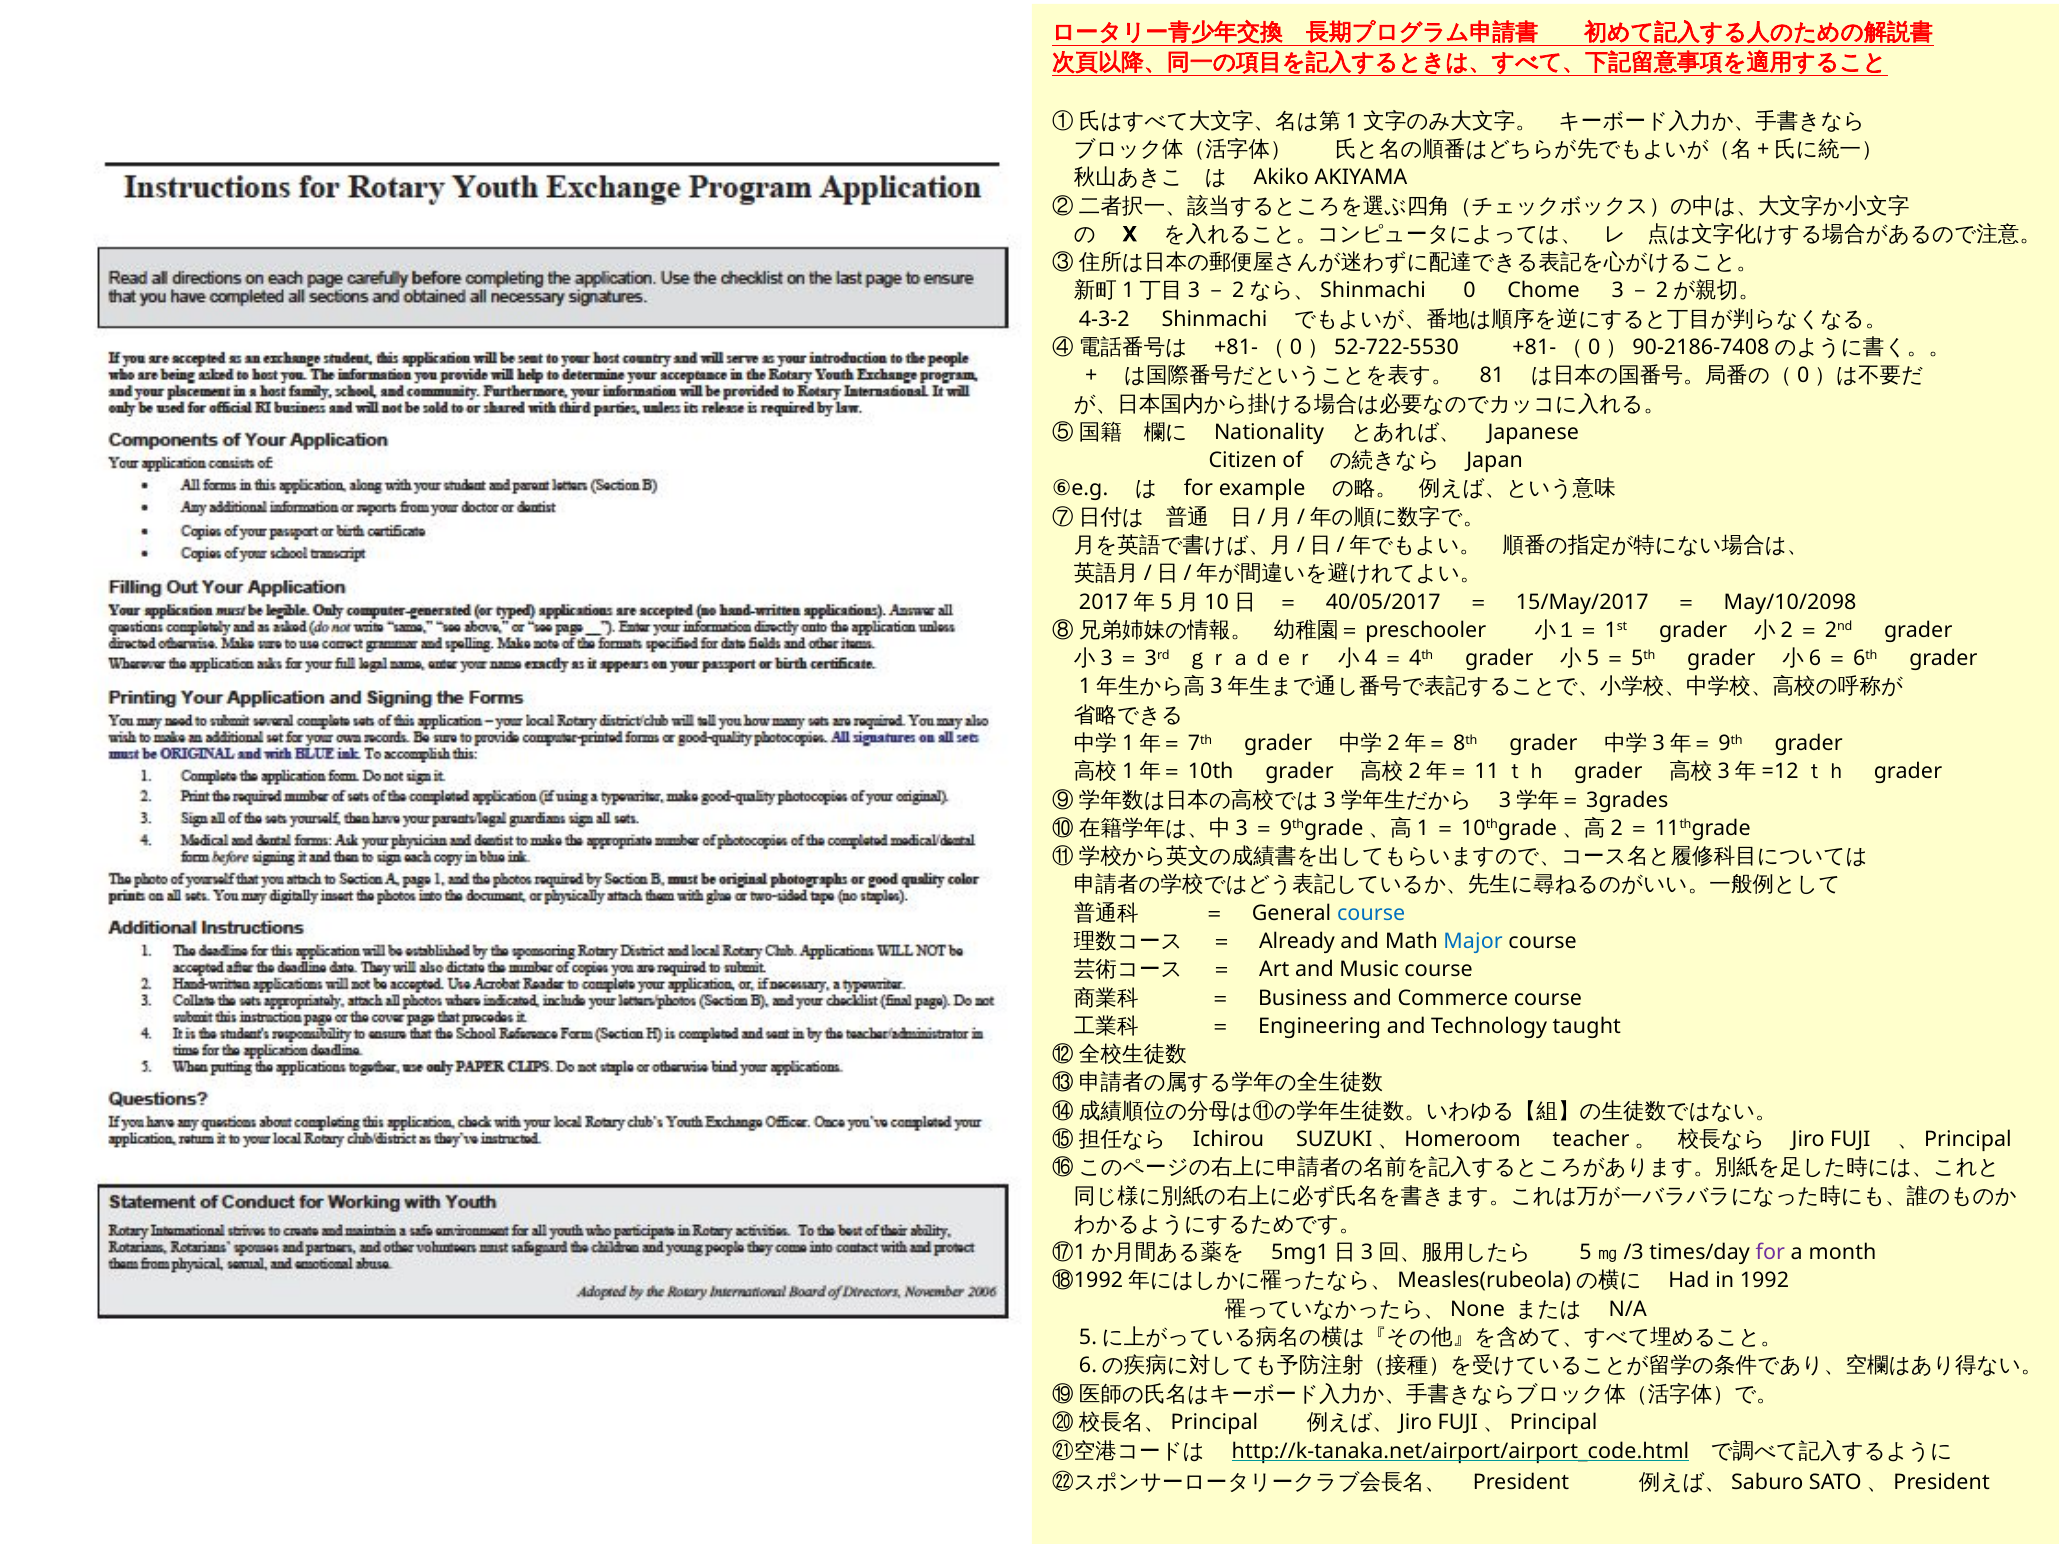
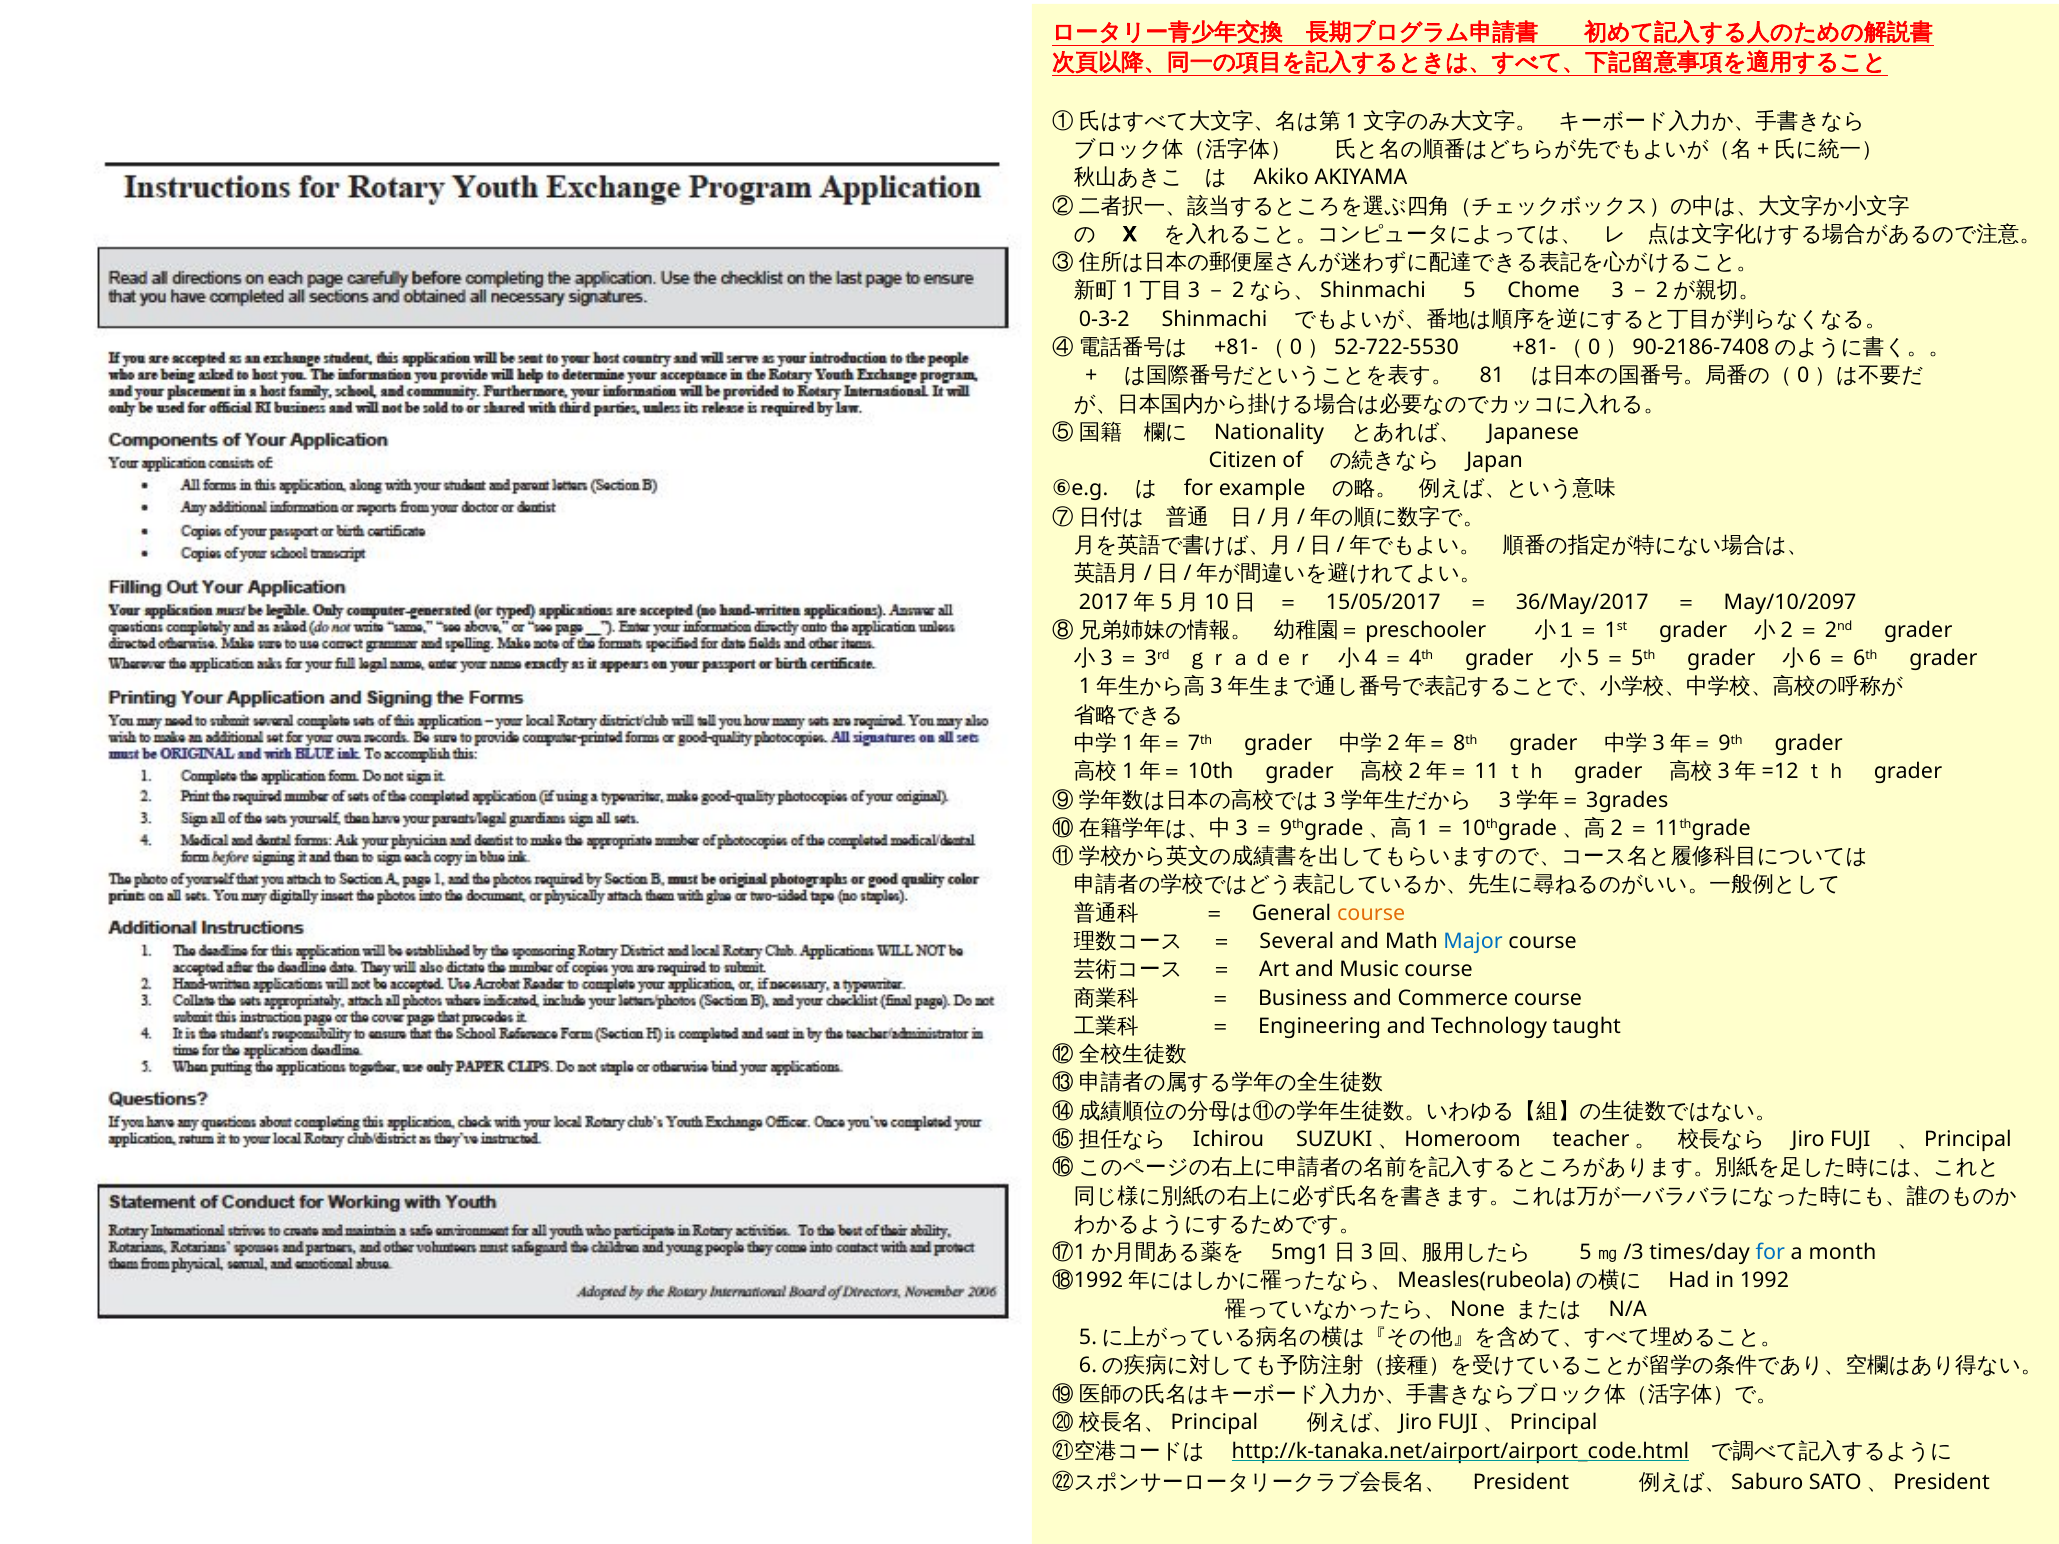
0: 0 -> 5 (1469, 291)
4‐3‐2: 4‐3‐2 -> 0‐3‐2 (1104, 319)
40/05/2017: 40/05/2017 -> 15/05/2017 (1383, 602)
15/May/2017: 15/May/2017 -> 36/May/2017 (1582, 602)
May/10/2098: May/10/2098 -> May/10/2097 (1790, 602)
course colour: blue -> orange (1371, 913)
Already: Already -> Several (1297, 942)
for colour: purple -> blue (1770, 1253)
